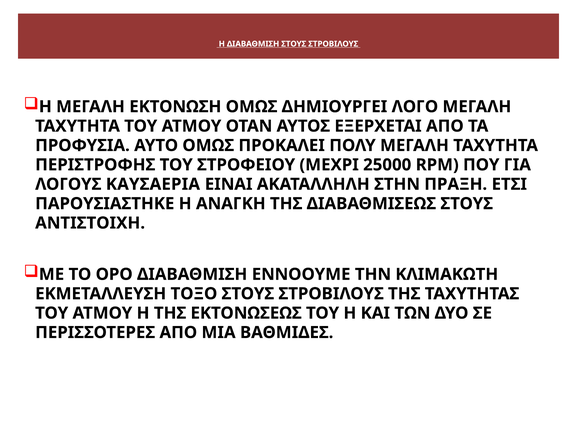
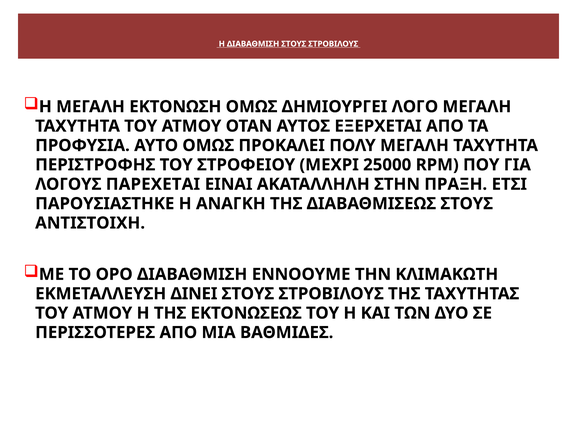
ΚΑΥΣΑΕΡΙΑ: ΚΑΥΣΑΕΡΙΑ -> ΠΑΡΕΧΕΤΑΙ (153, 184)
ΤΟΞΟ: ΤΟΞΟ -> ΔΙΝΕΙ (194, 294)
